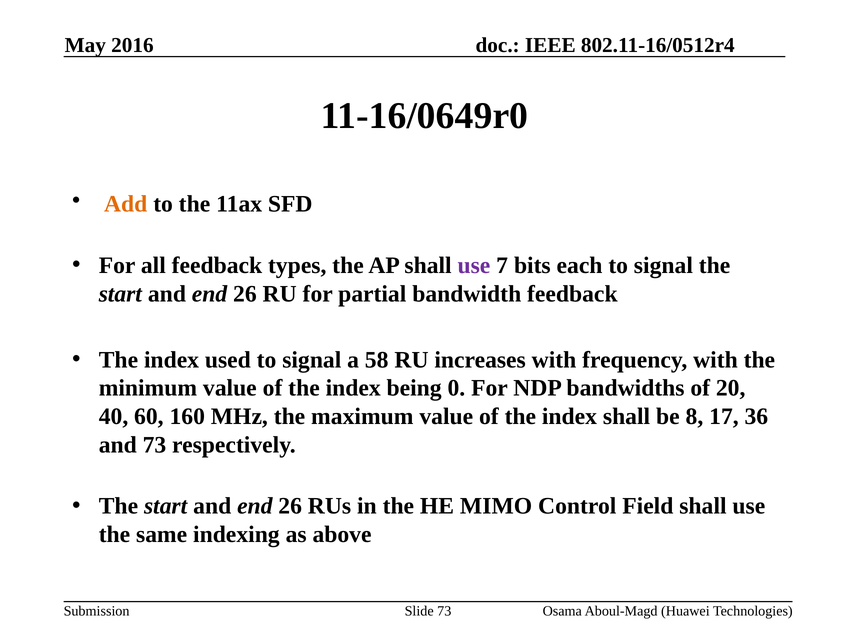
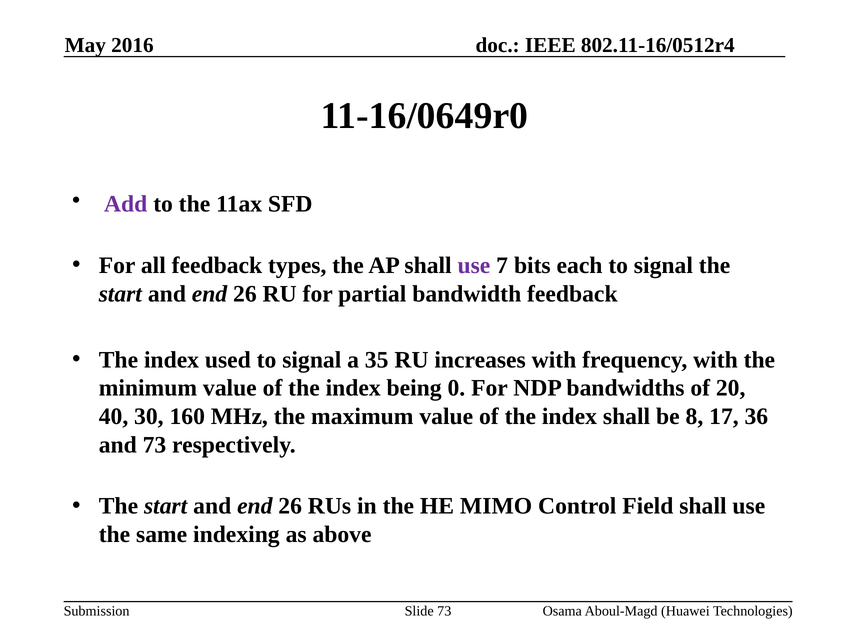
Add colour: orange -> purple (126, 204)
58: 58 -> 35 (377, 360)
60: 60 -> 30 (149, 416)
